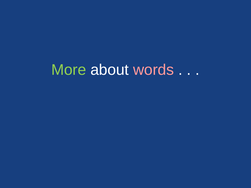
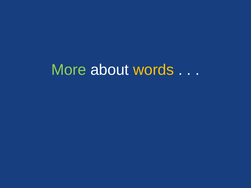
words colour: pink -> yellow (154, 70)
